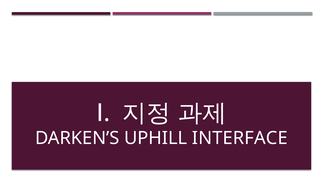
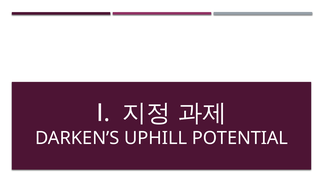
INTERFACE: INTERFACE -> POTENTIAL (240, 138)
